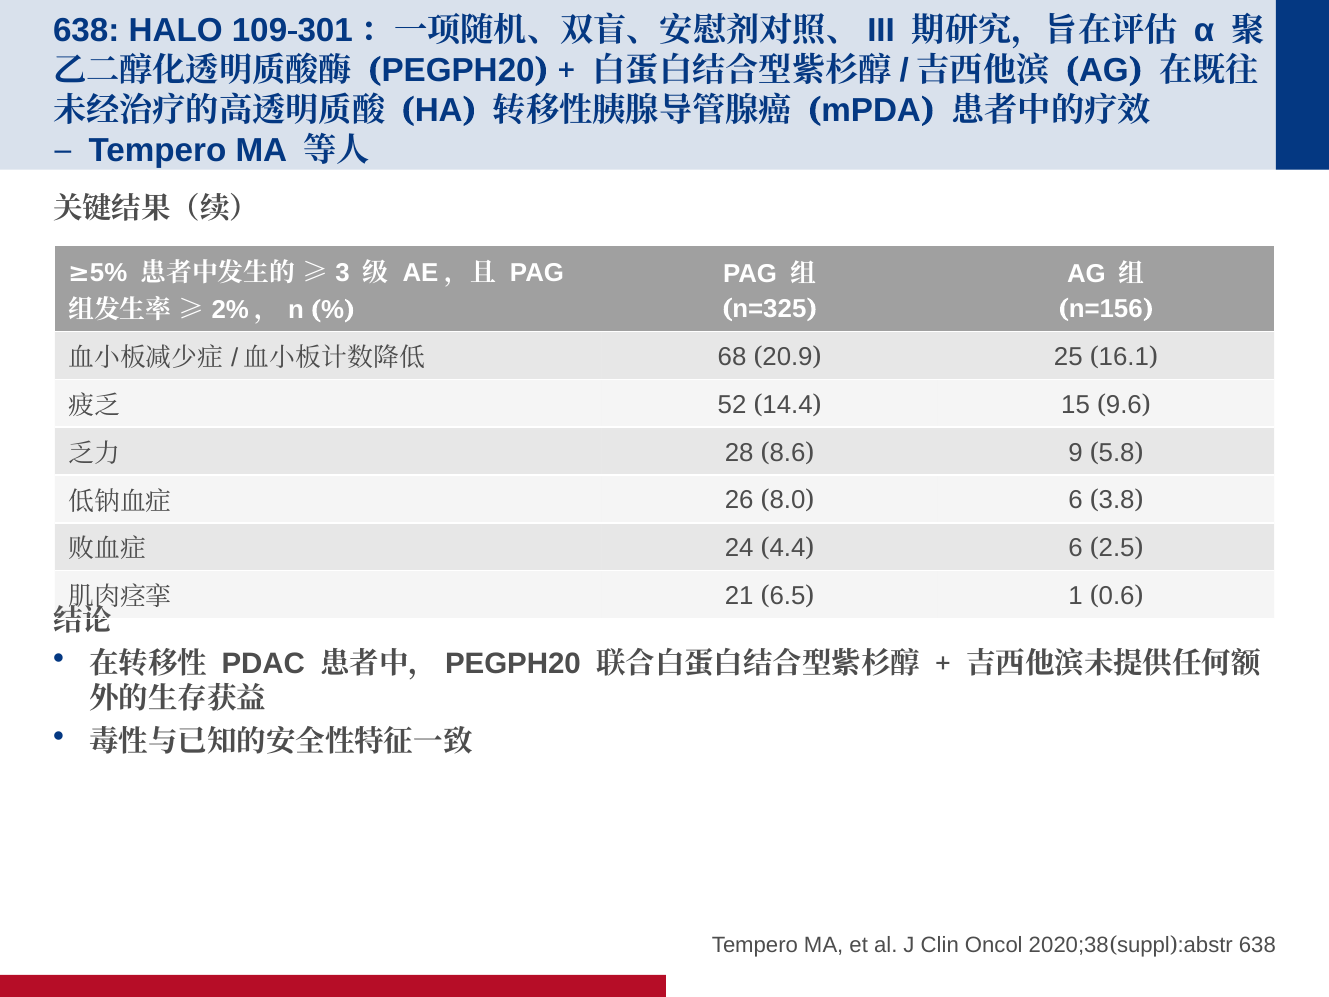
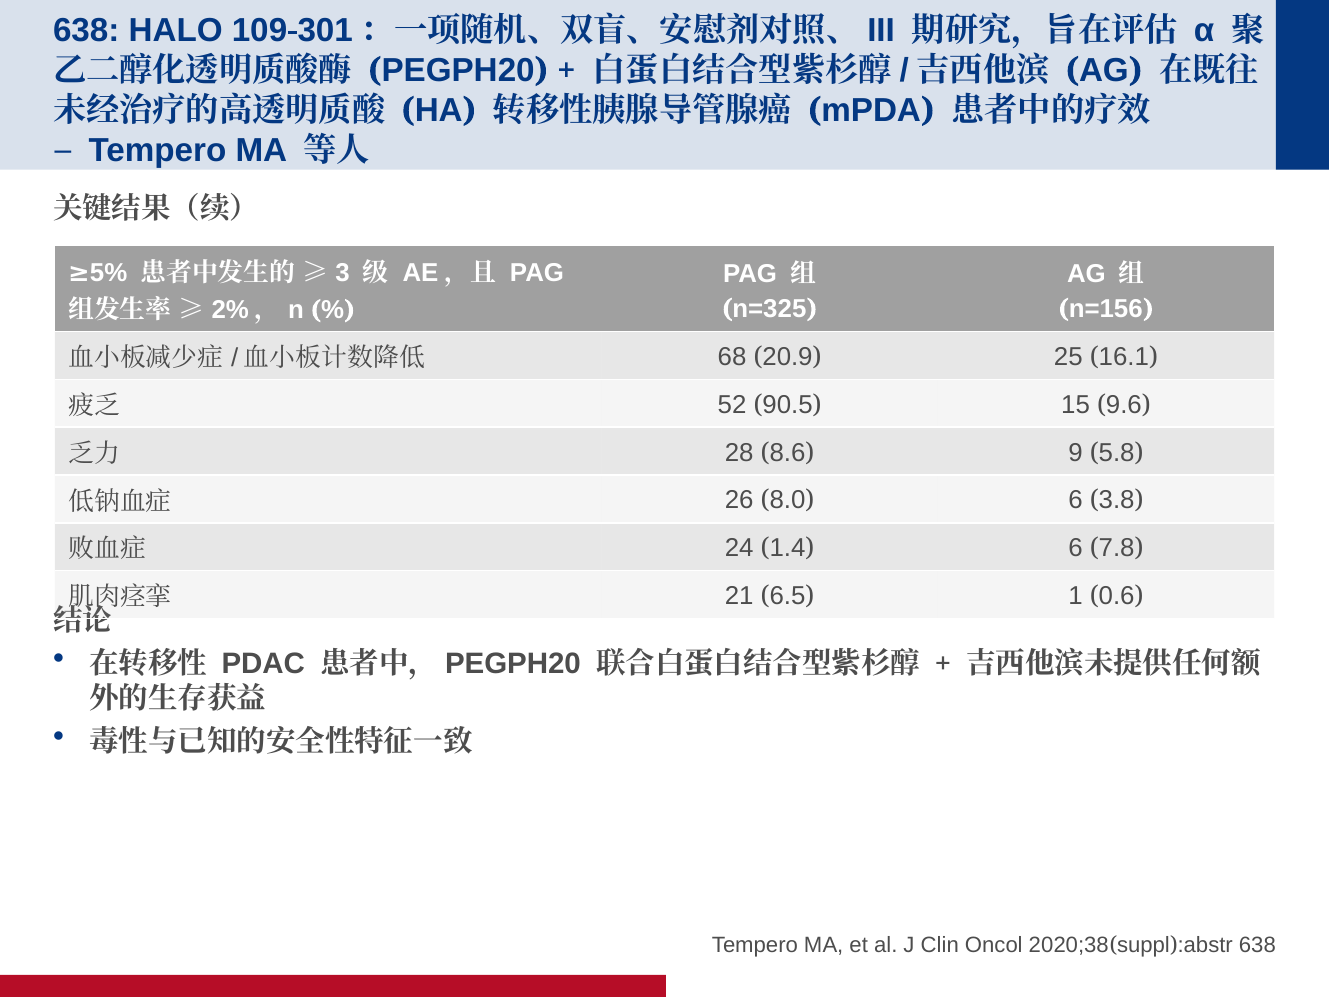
14.4: 14.4 -> 90.5 (788, 405)
4.4: 4.4 -> 1.4 (787, 548)
2.5: 2.5 -> 7.8 (1117, 548)
